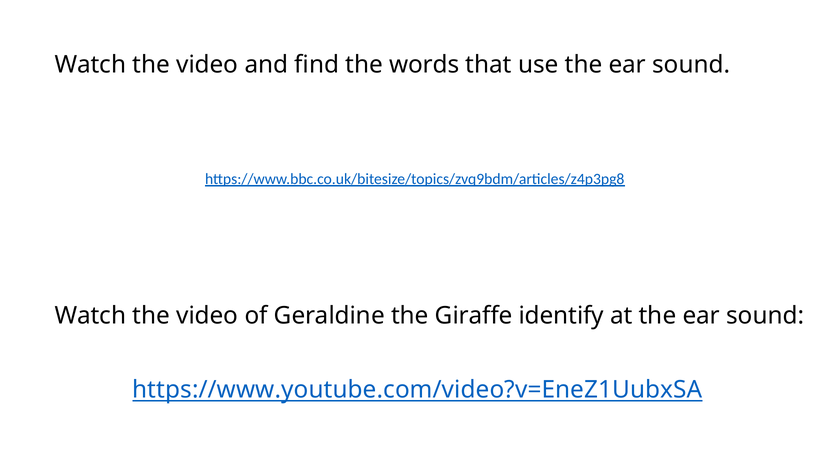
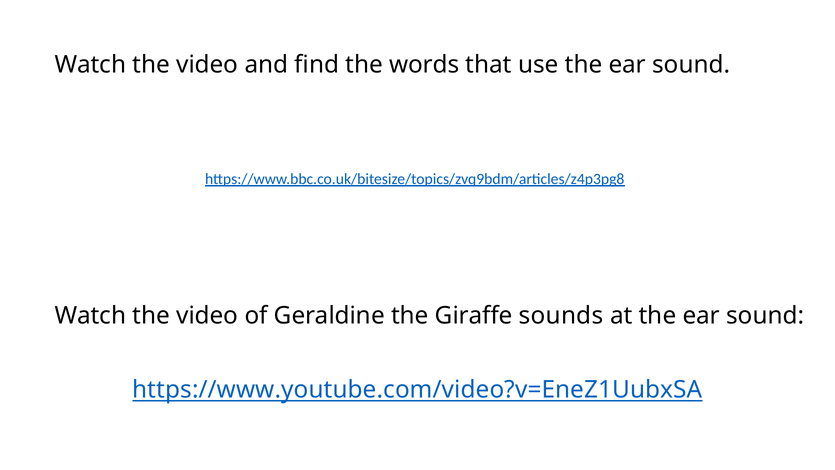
identify: identify -> sounds (561, 316)
